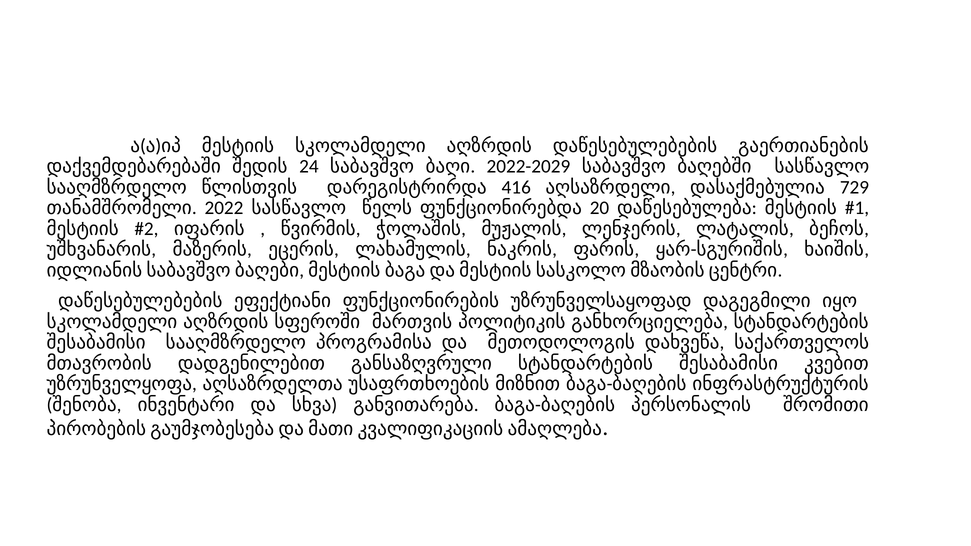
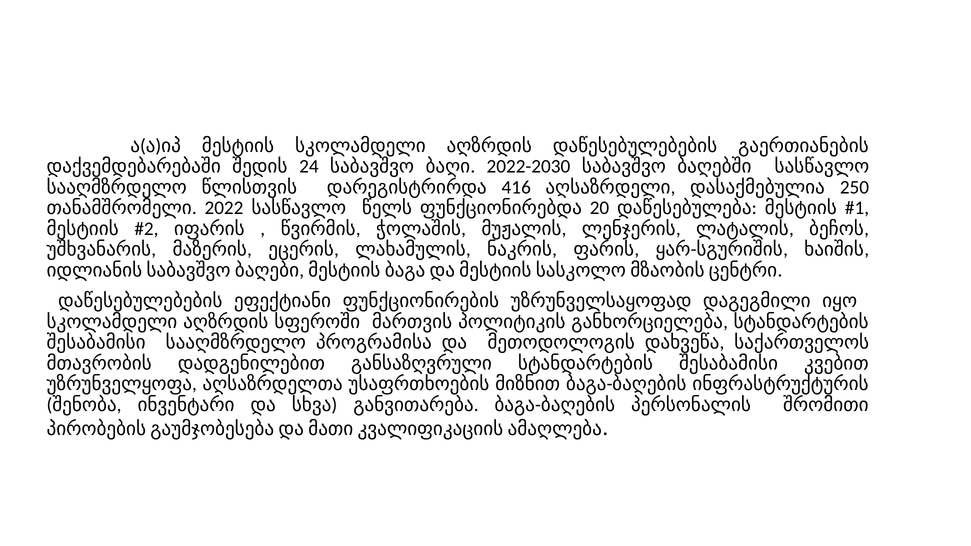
2022-2029: 2022-2029 -> 2022-2030 (528, 167)
729: 729 -> 250 (854, 187)
